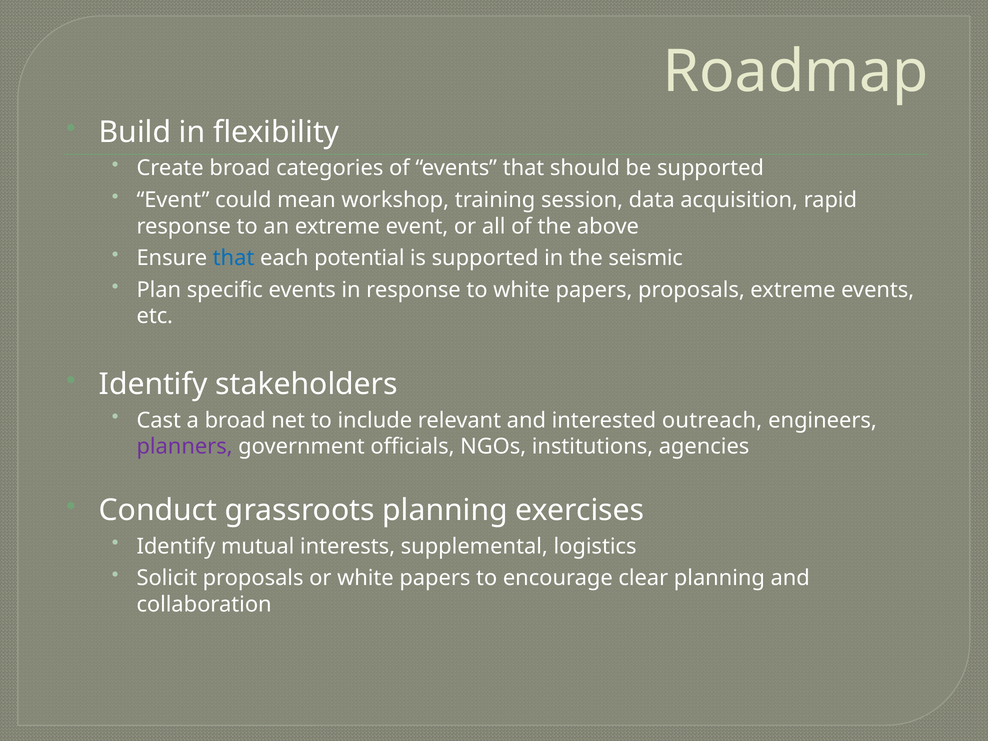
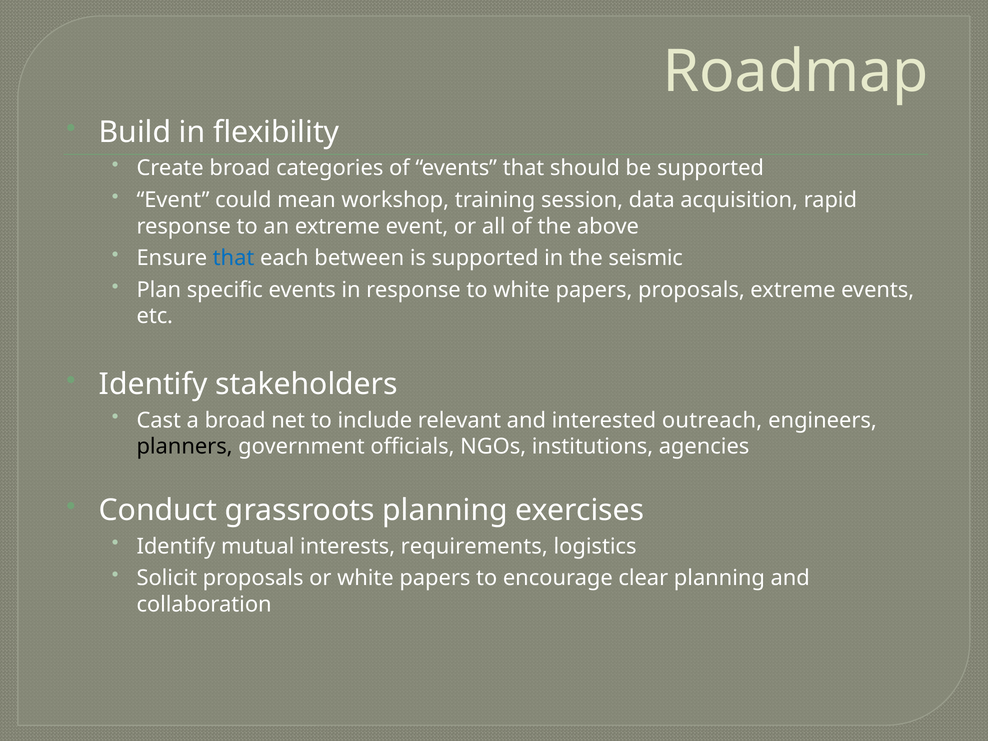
potential: potential -> between (359, 258)
planners colour: purple -> black (185, 447)
supplemental: supplemental -> requirements (474, 546)
